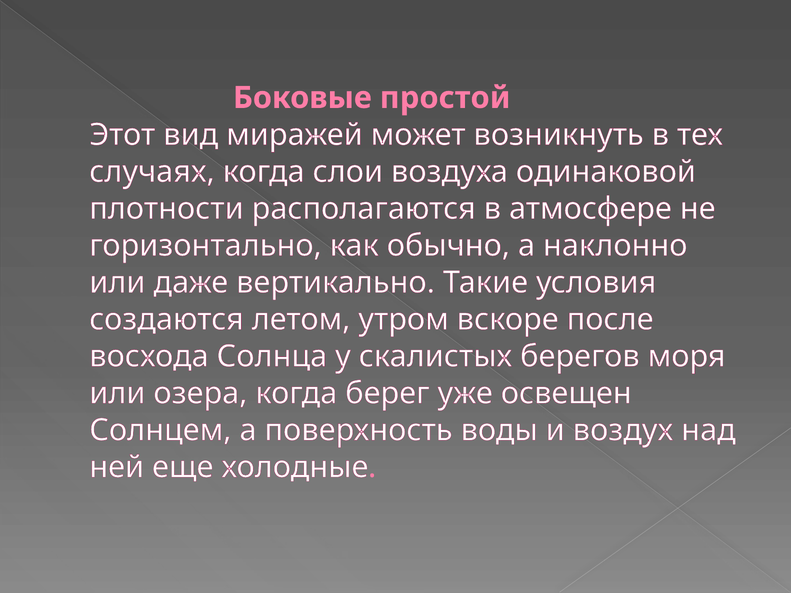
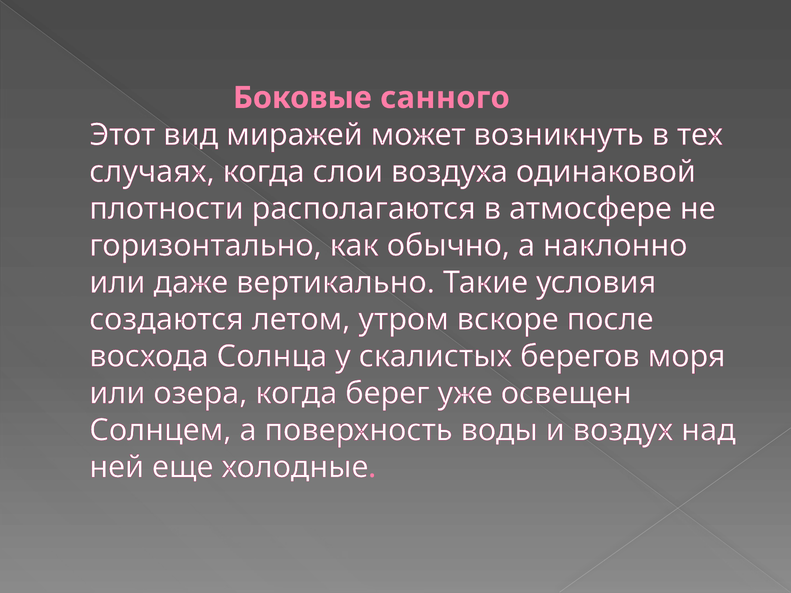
простой: простой -> санного (445, 98)
